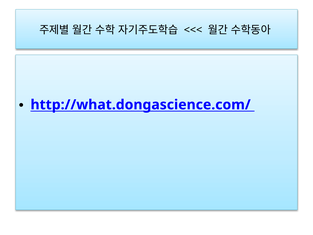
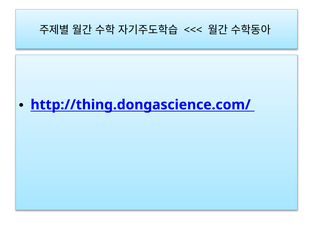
http://what.dongascience.com/: http://what.dongascience.com/ -> http://thing.dongascience.com/ (141, 105)
